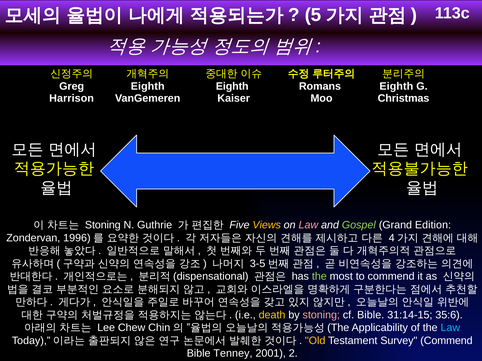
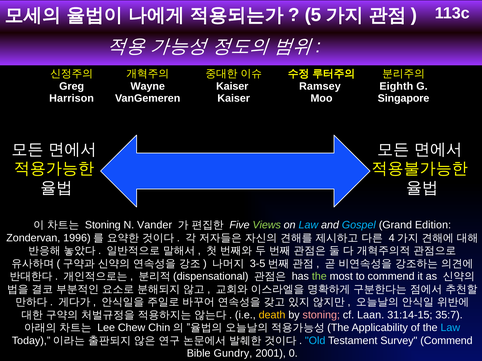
Eighth: Eighth -> Wayne (148, 86)
Eighth: Eighth -> Kaiser (232, 86)
Romans: Romans -> Ramsey (320, 86)
Christmas: Christmas -> Singapore (404, 98)
Guthrie: Guthrie -> Vander (155, 225)
Views colour: yellow -> light green (267, 225)
Law colour: pink -> light blue (308, 225)
Gospel colour: light green -> light blue (359, 225)
cf Bible: Bible -> Laan (371, 315)
35:6: 35:6 -> 35:7 (449, 315)
Old colour: yellow -> light blue (315, 341)
Tenney: Tenney -> Gundry (233, 354)
2: 2 -> 0 (293, 354)
